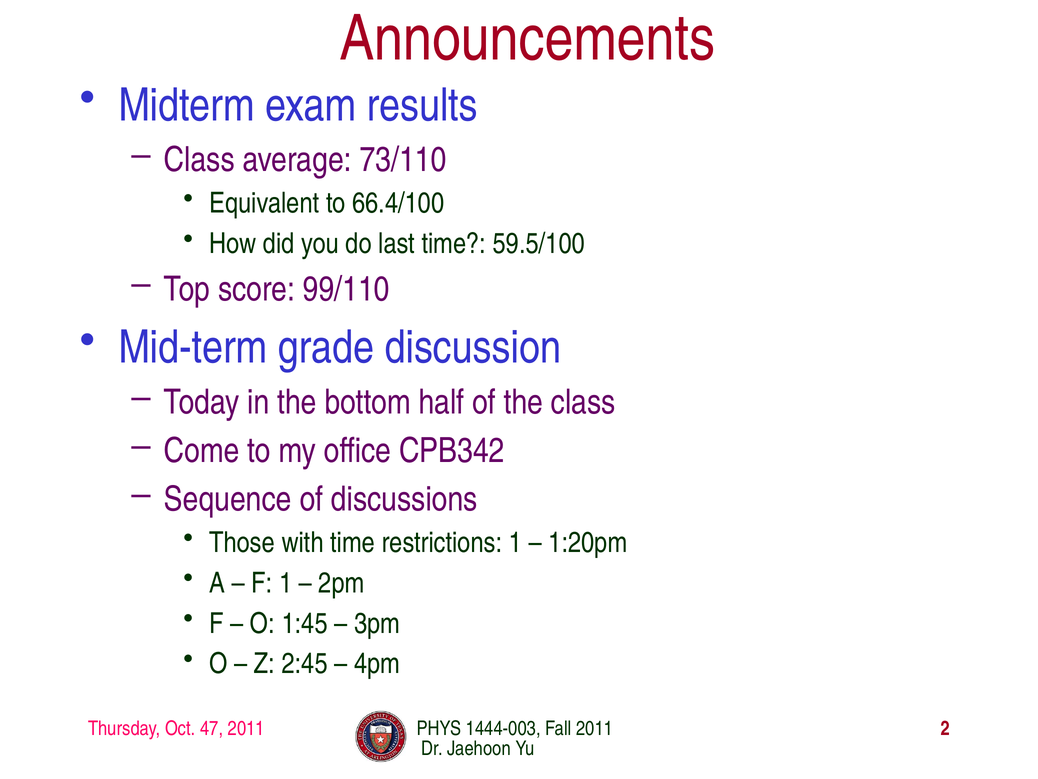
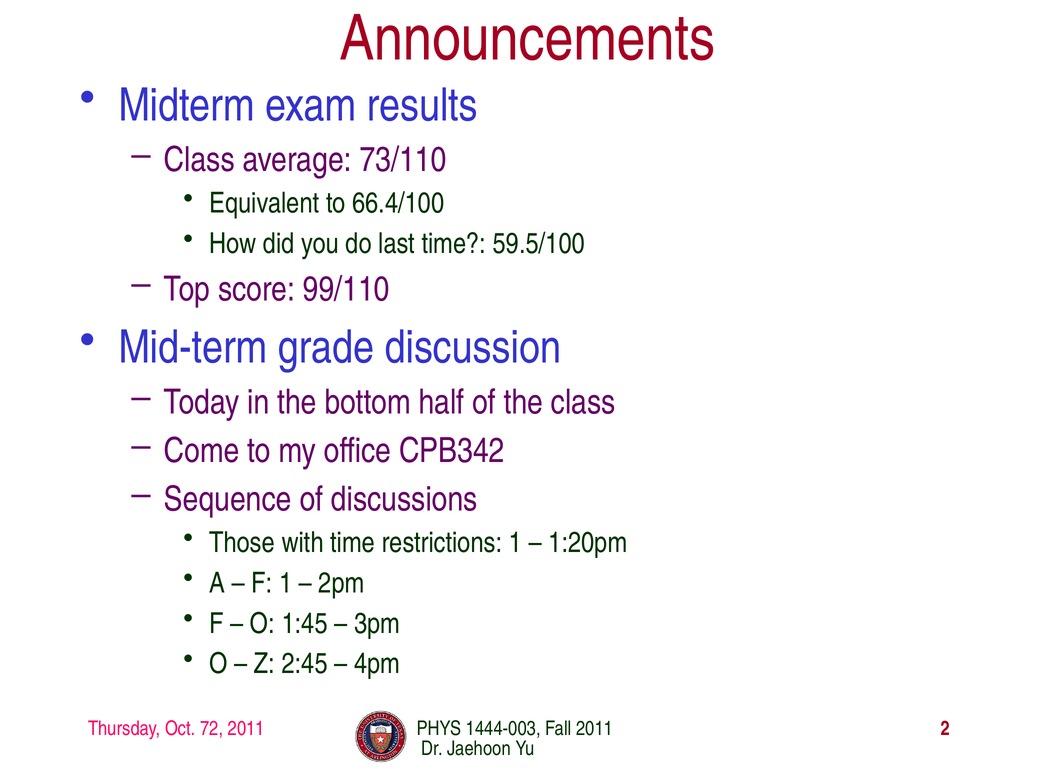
47: 47 -> 72 (212, 728)
